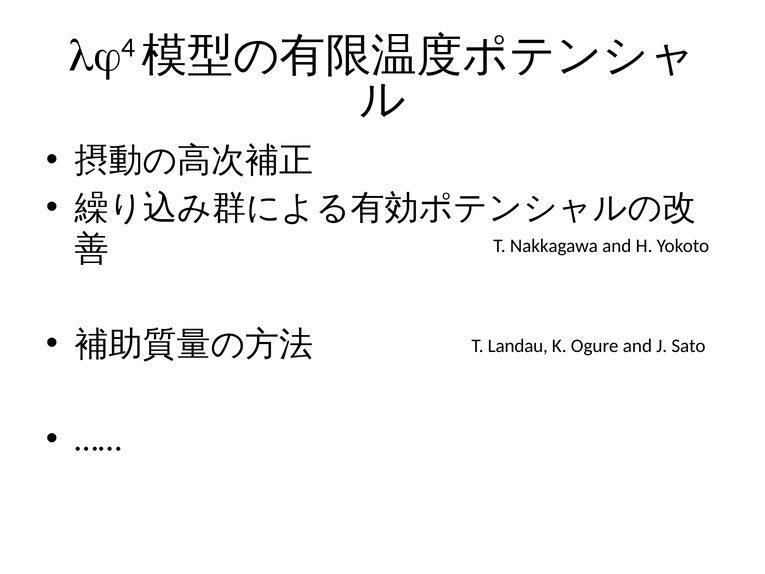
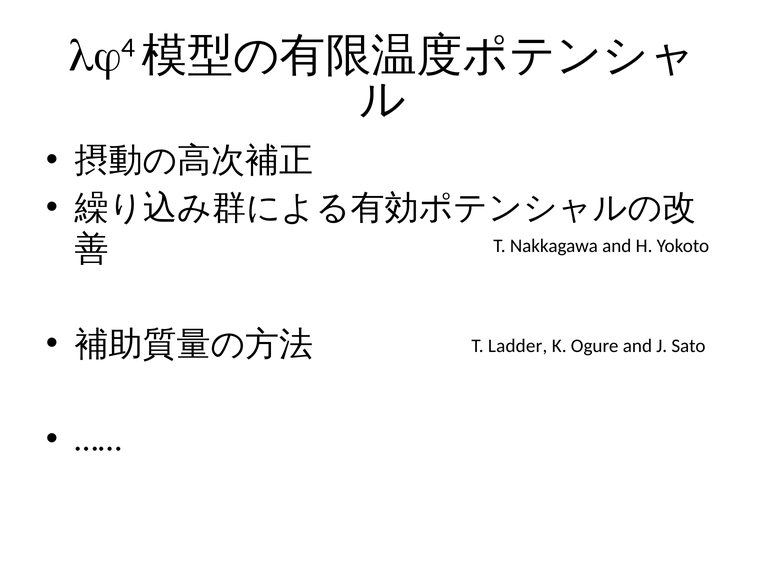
Landau: Landau -> Ladder (518, 346)
